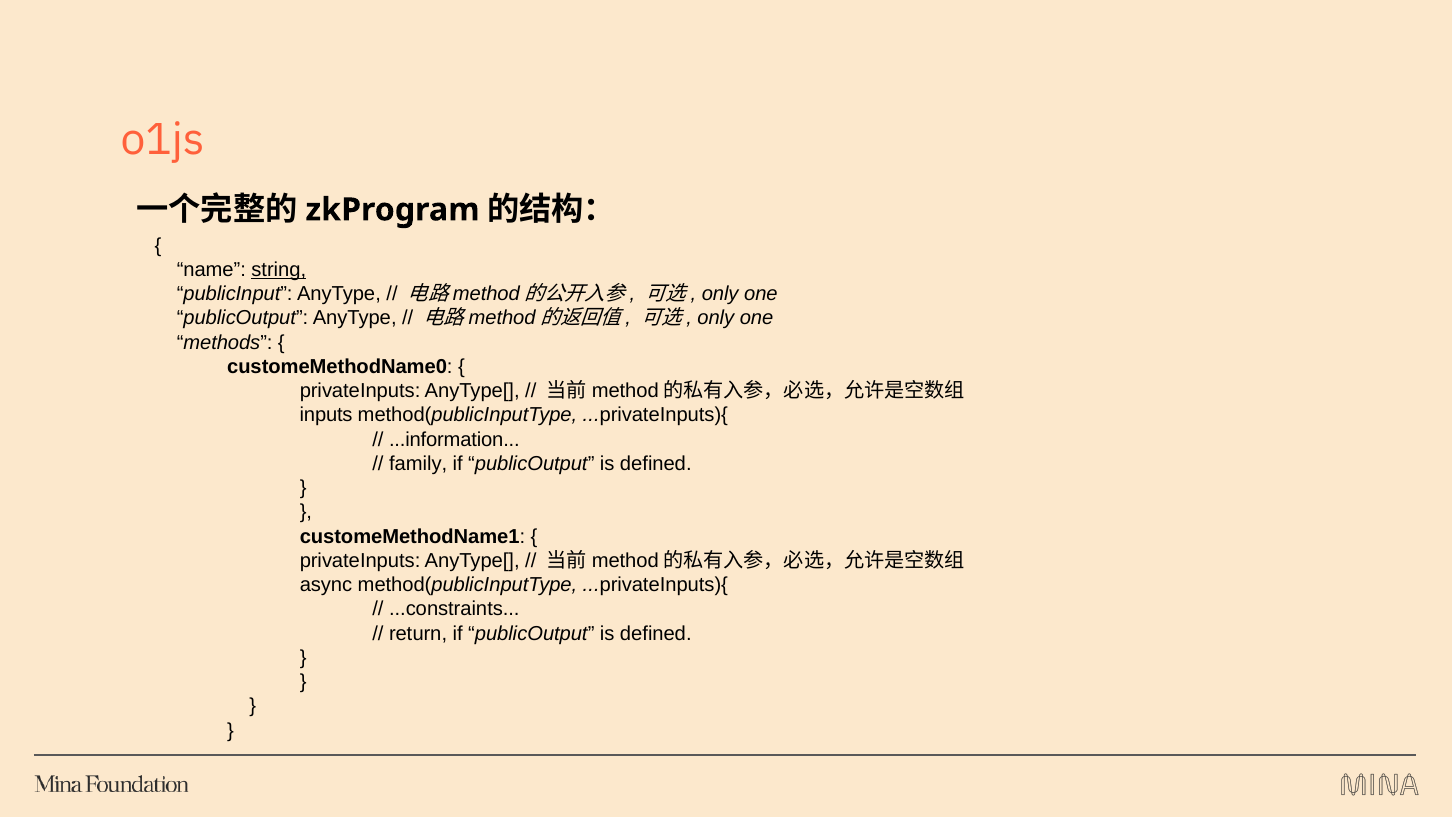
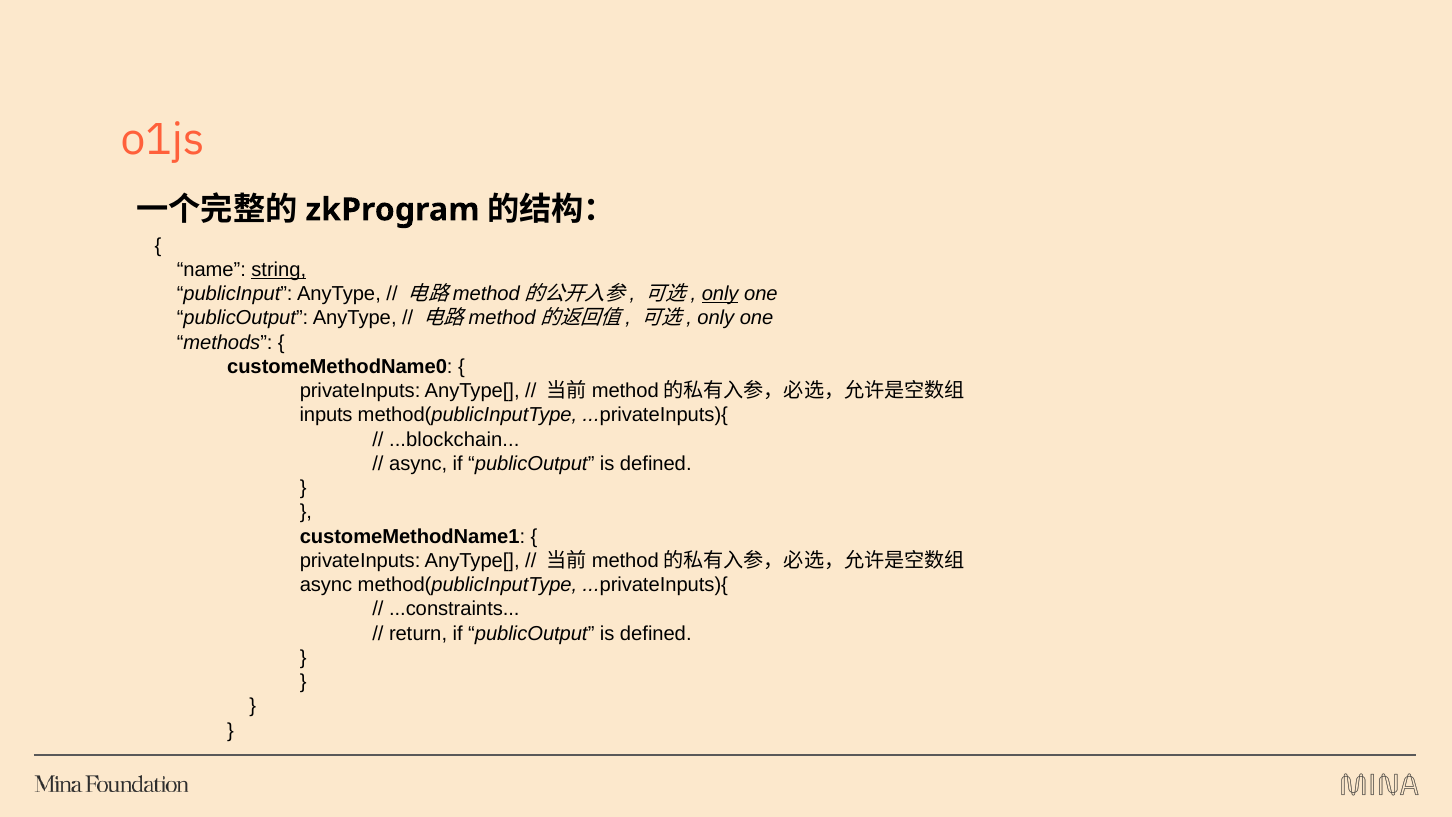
only underline: none -> present (720, 294)
...information: ...information -> ...blockchain (454, 439)
family: family -> async (418, 464)
